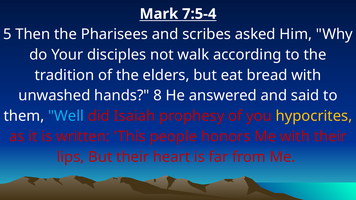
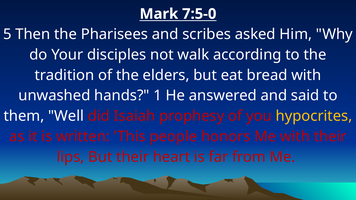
7:5-4: 7:5-4 -> 7:5-0 (199, 14)
8: 8 -> 1 (158, 96)
Well colour: light blue -> white (66, 116)
